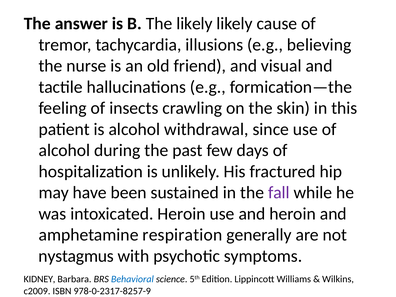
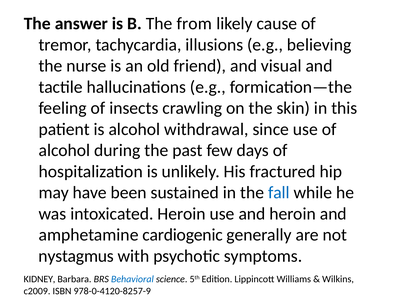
The likely: likely -> from (194, 24)
fall colour: purple -> blue (279, 193)
respiration: respiration -> cardiogenic (183, 235)
978-0-2317-8257-9: 978-0-2317-8257-9 -> 978-0-4120-8257-9 (112, 291)
